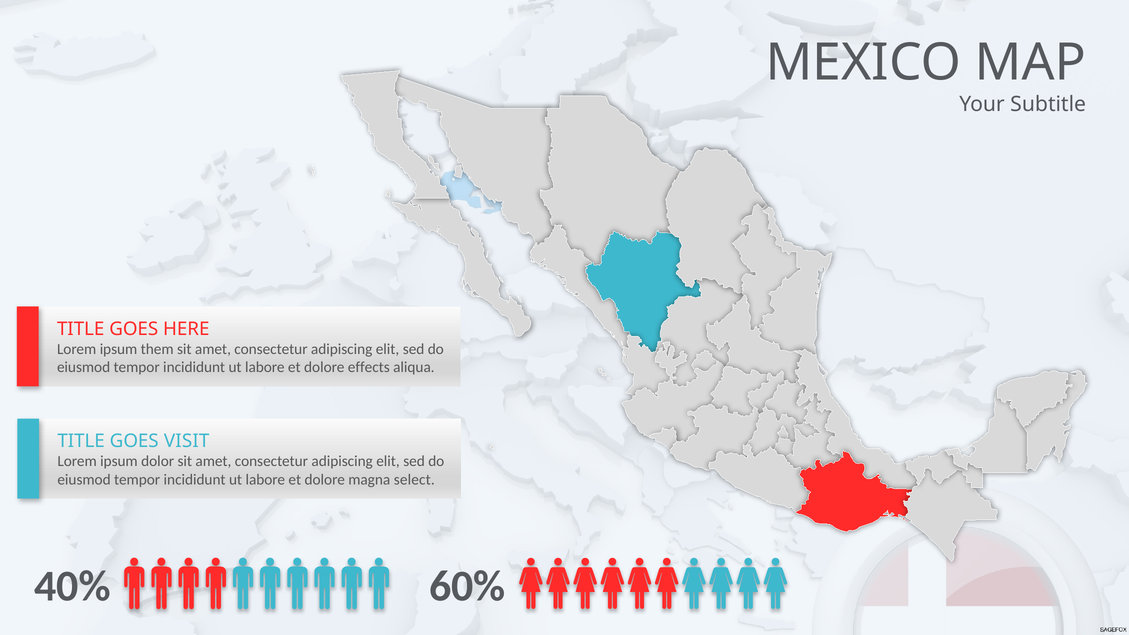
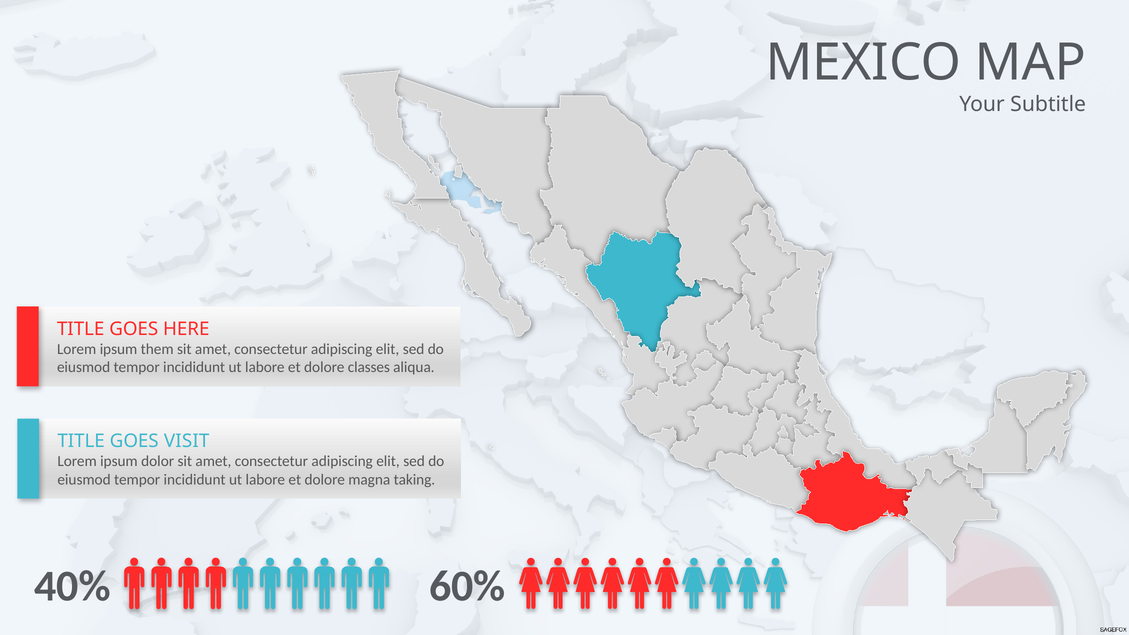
effects: effects -> classes (369, 367)
select: select -> taking (414, 480)
